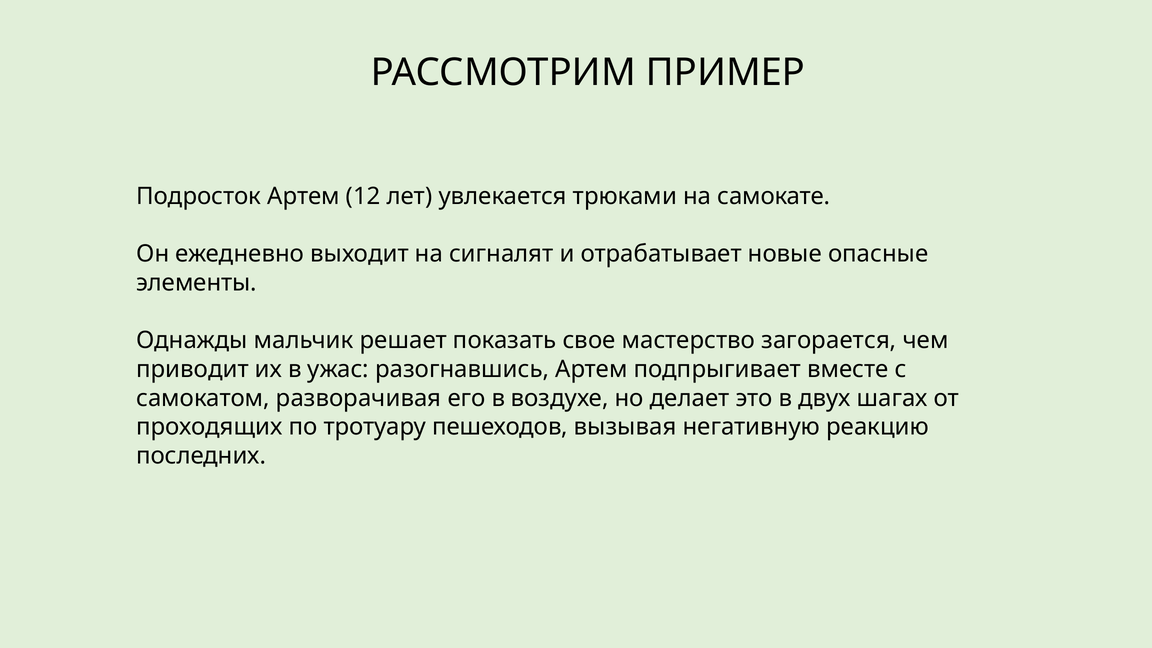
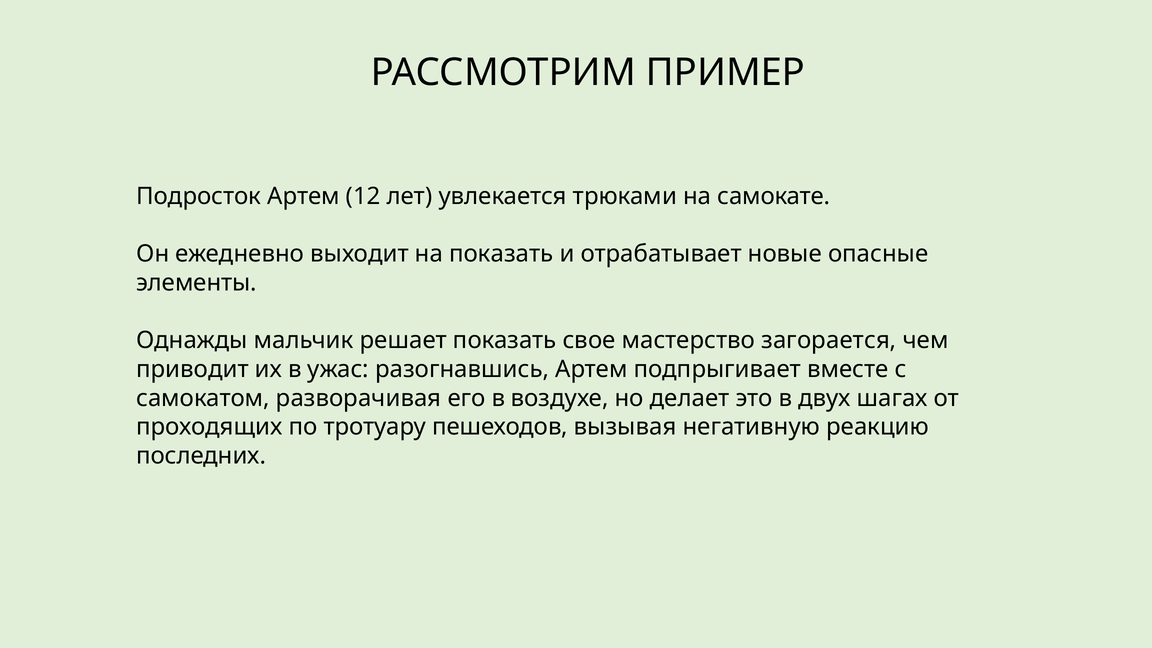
на сигналят: сигналят -> показать (501, 254)
